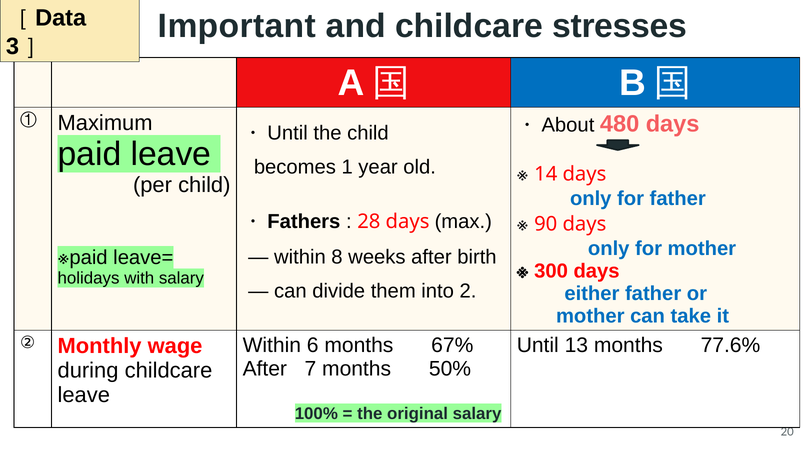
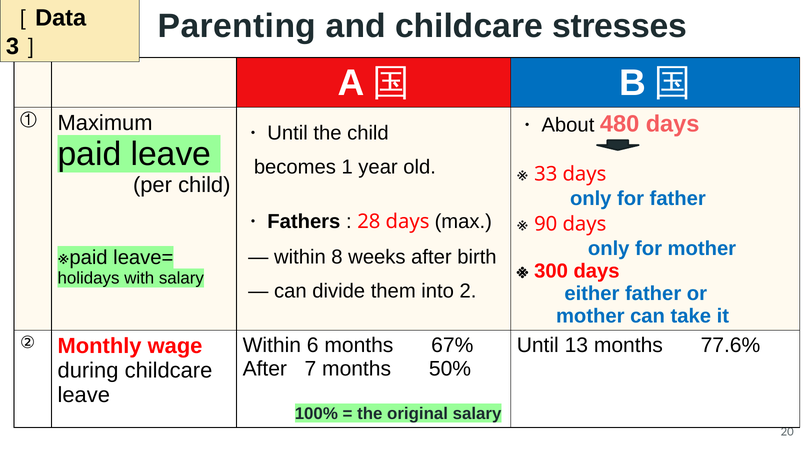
Important: Important -> Parenting (237, 26)
14: 14 -> 33 (546, 174)
